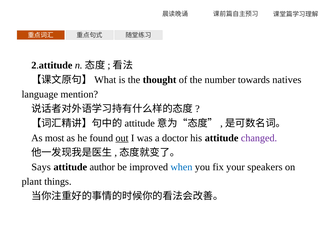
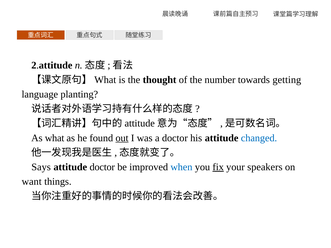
natives: natives -> getting (287, 80)
mention: mention -> planting (79, 94)
most: most -> what (55, 138)
changed colour: purple -> blue (259, 138)
attitude author: author -> doctor (102, 167)
fix underline: none -> present (218, 167)
plant: plant -> want (32, 182)
